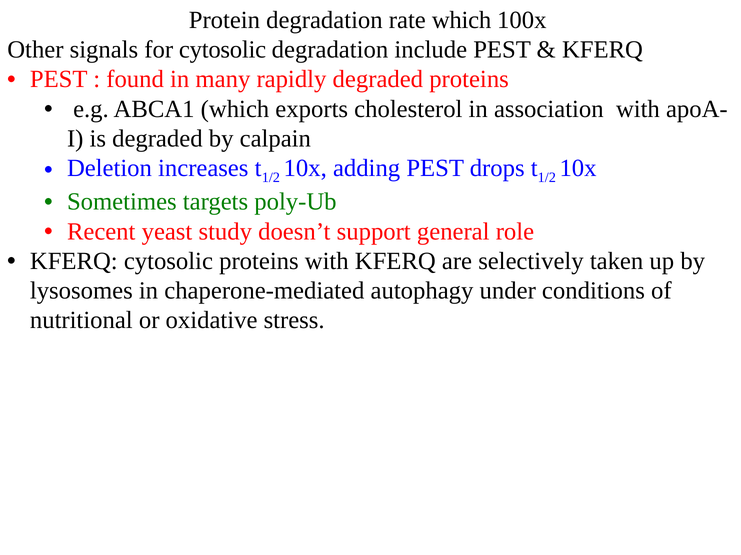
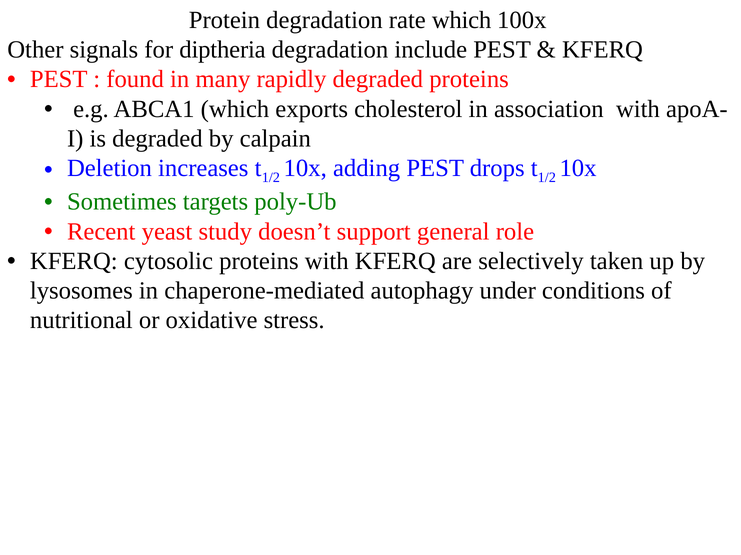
for cytosolic: cytosolic -> diptheria (223, 50)
